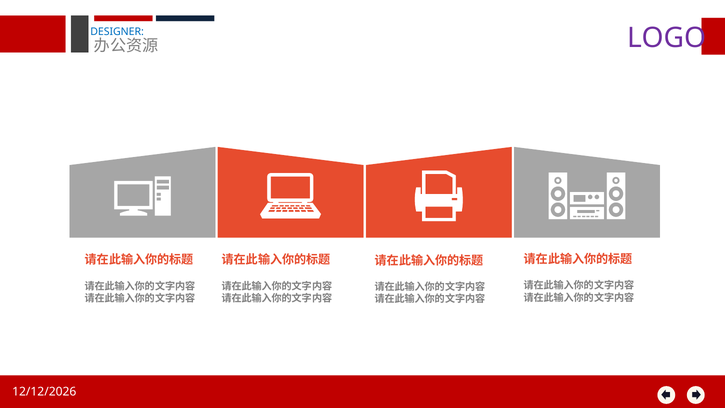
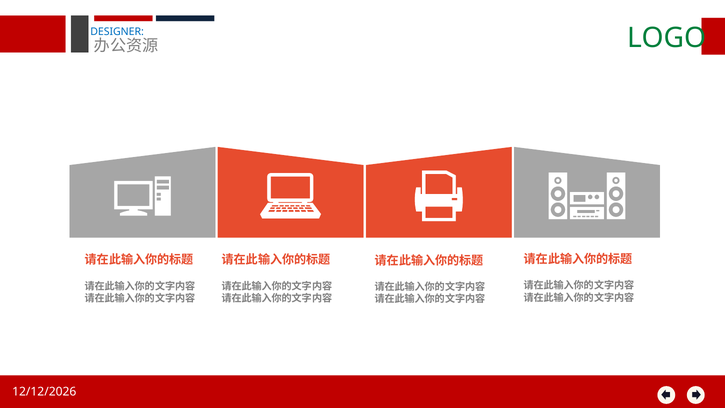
LOGO colour: purple -> green (667, 38)
